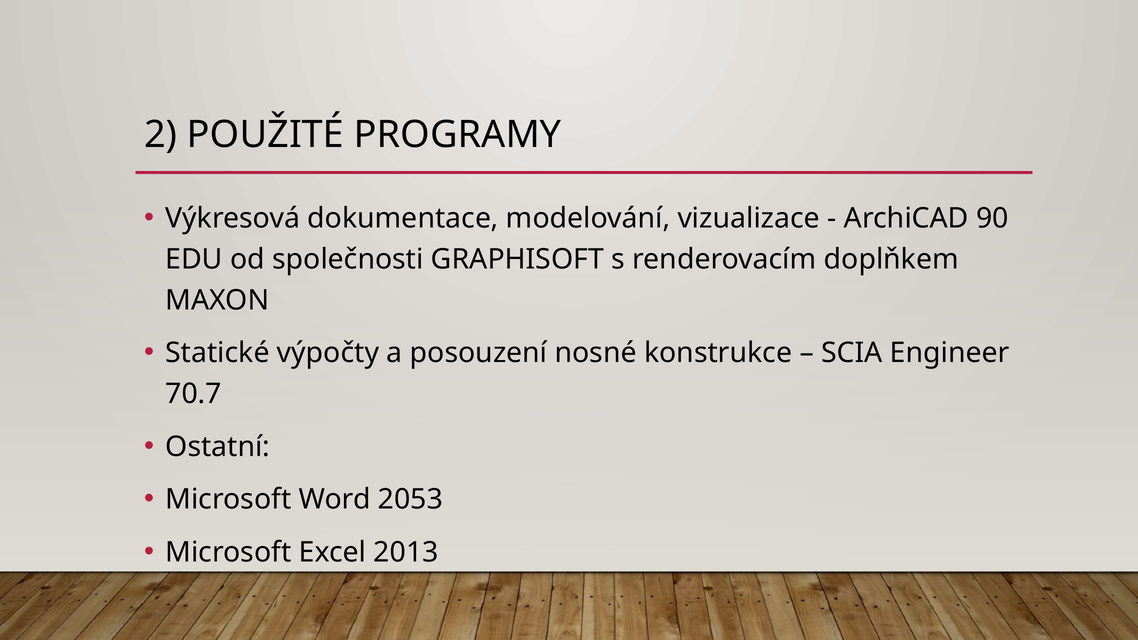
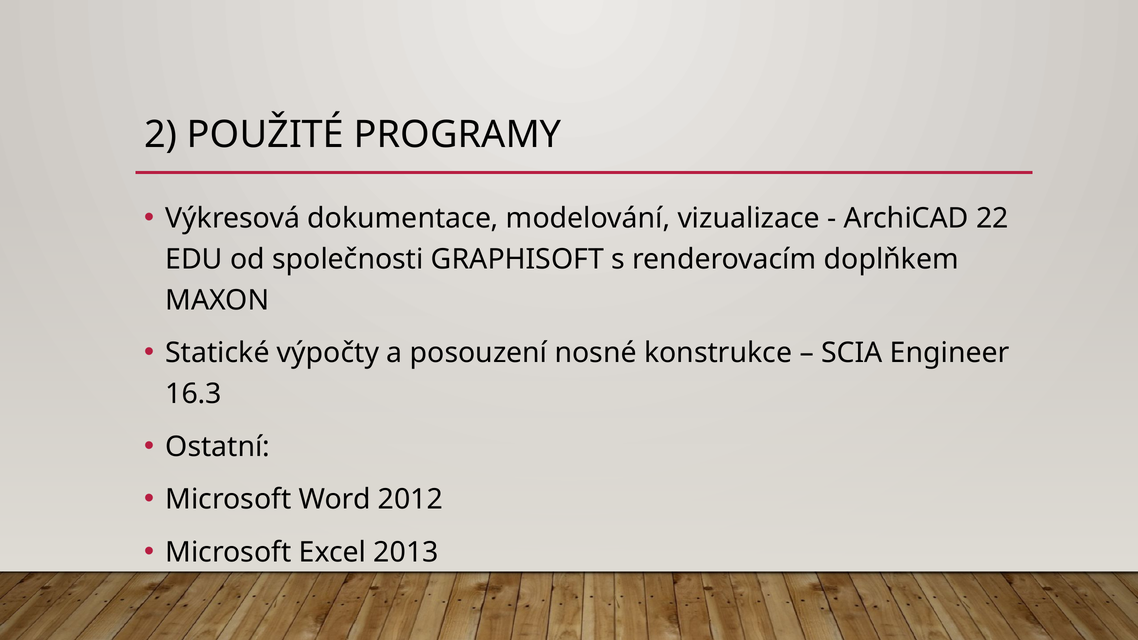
90: 90 -> 22 (992, 218)
70.7: 70.7 -> 16.3 (194, 394)
2053: 2053 -> 2012 (411, 500)
